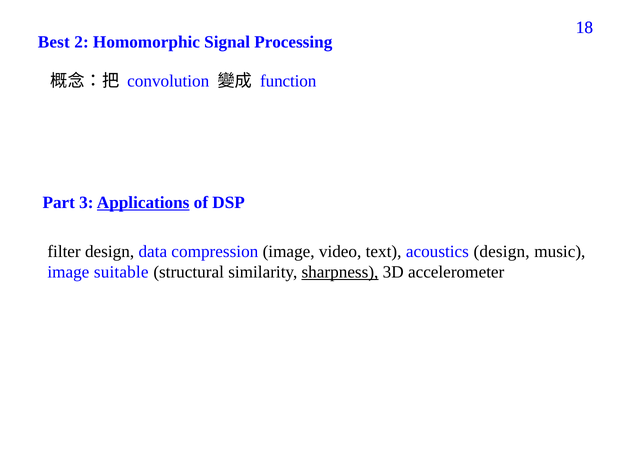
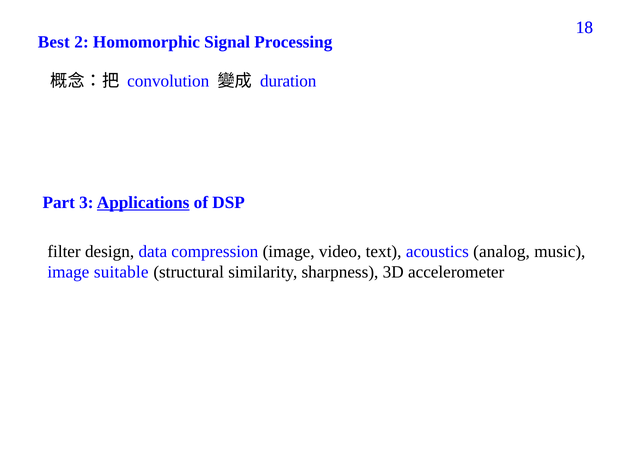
function: function -> duration (288, 81)
acoustics design: design -> analog (502, 251)
sharpness underline: present -> none (340, 272)
